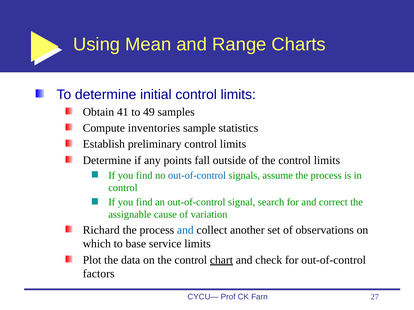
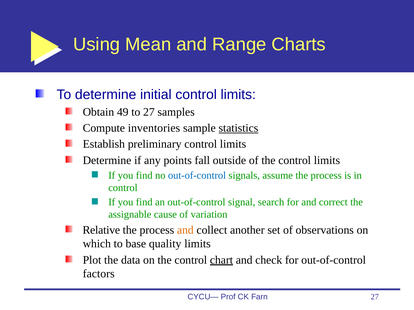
41: 41 -> 49 (123, 112)
to 49: 49 -> 27 (149, 112)
statistics underline: none -> present (238, 128)
Richard: Richard -> Relative (101, 230)
and colour: blue -> orange (185, 230)
service: service -> quality (165, 244)
